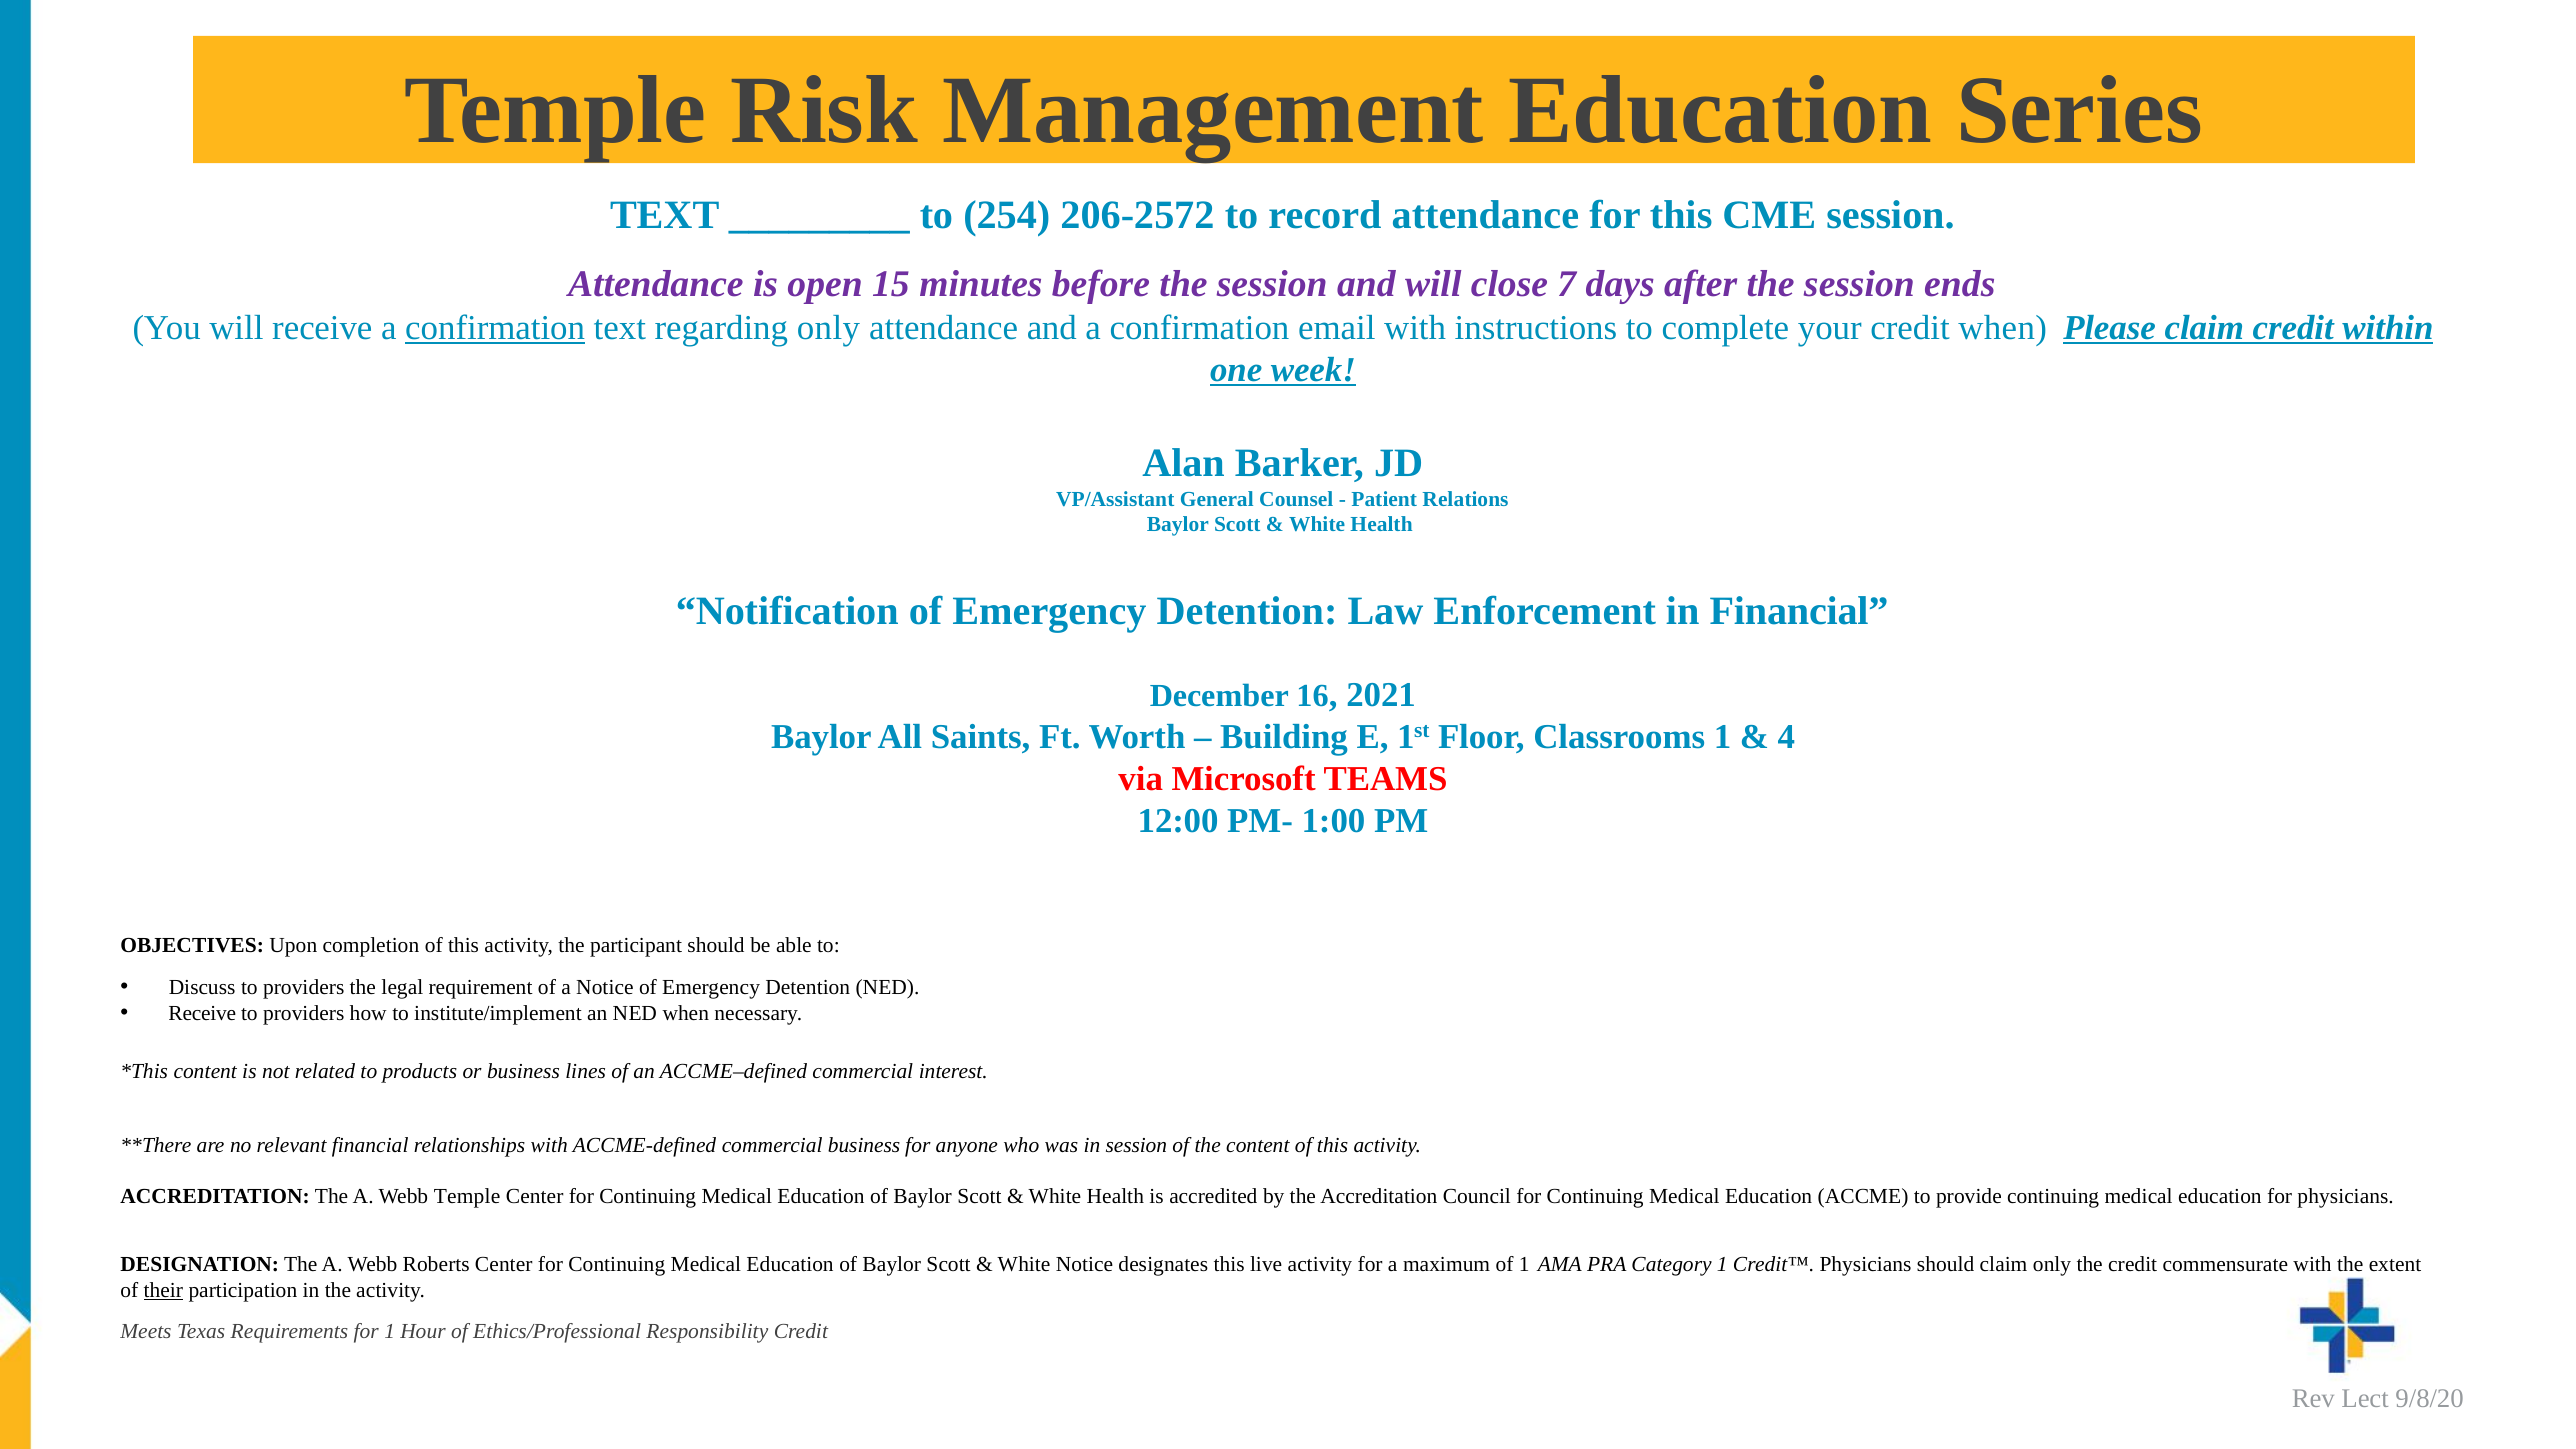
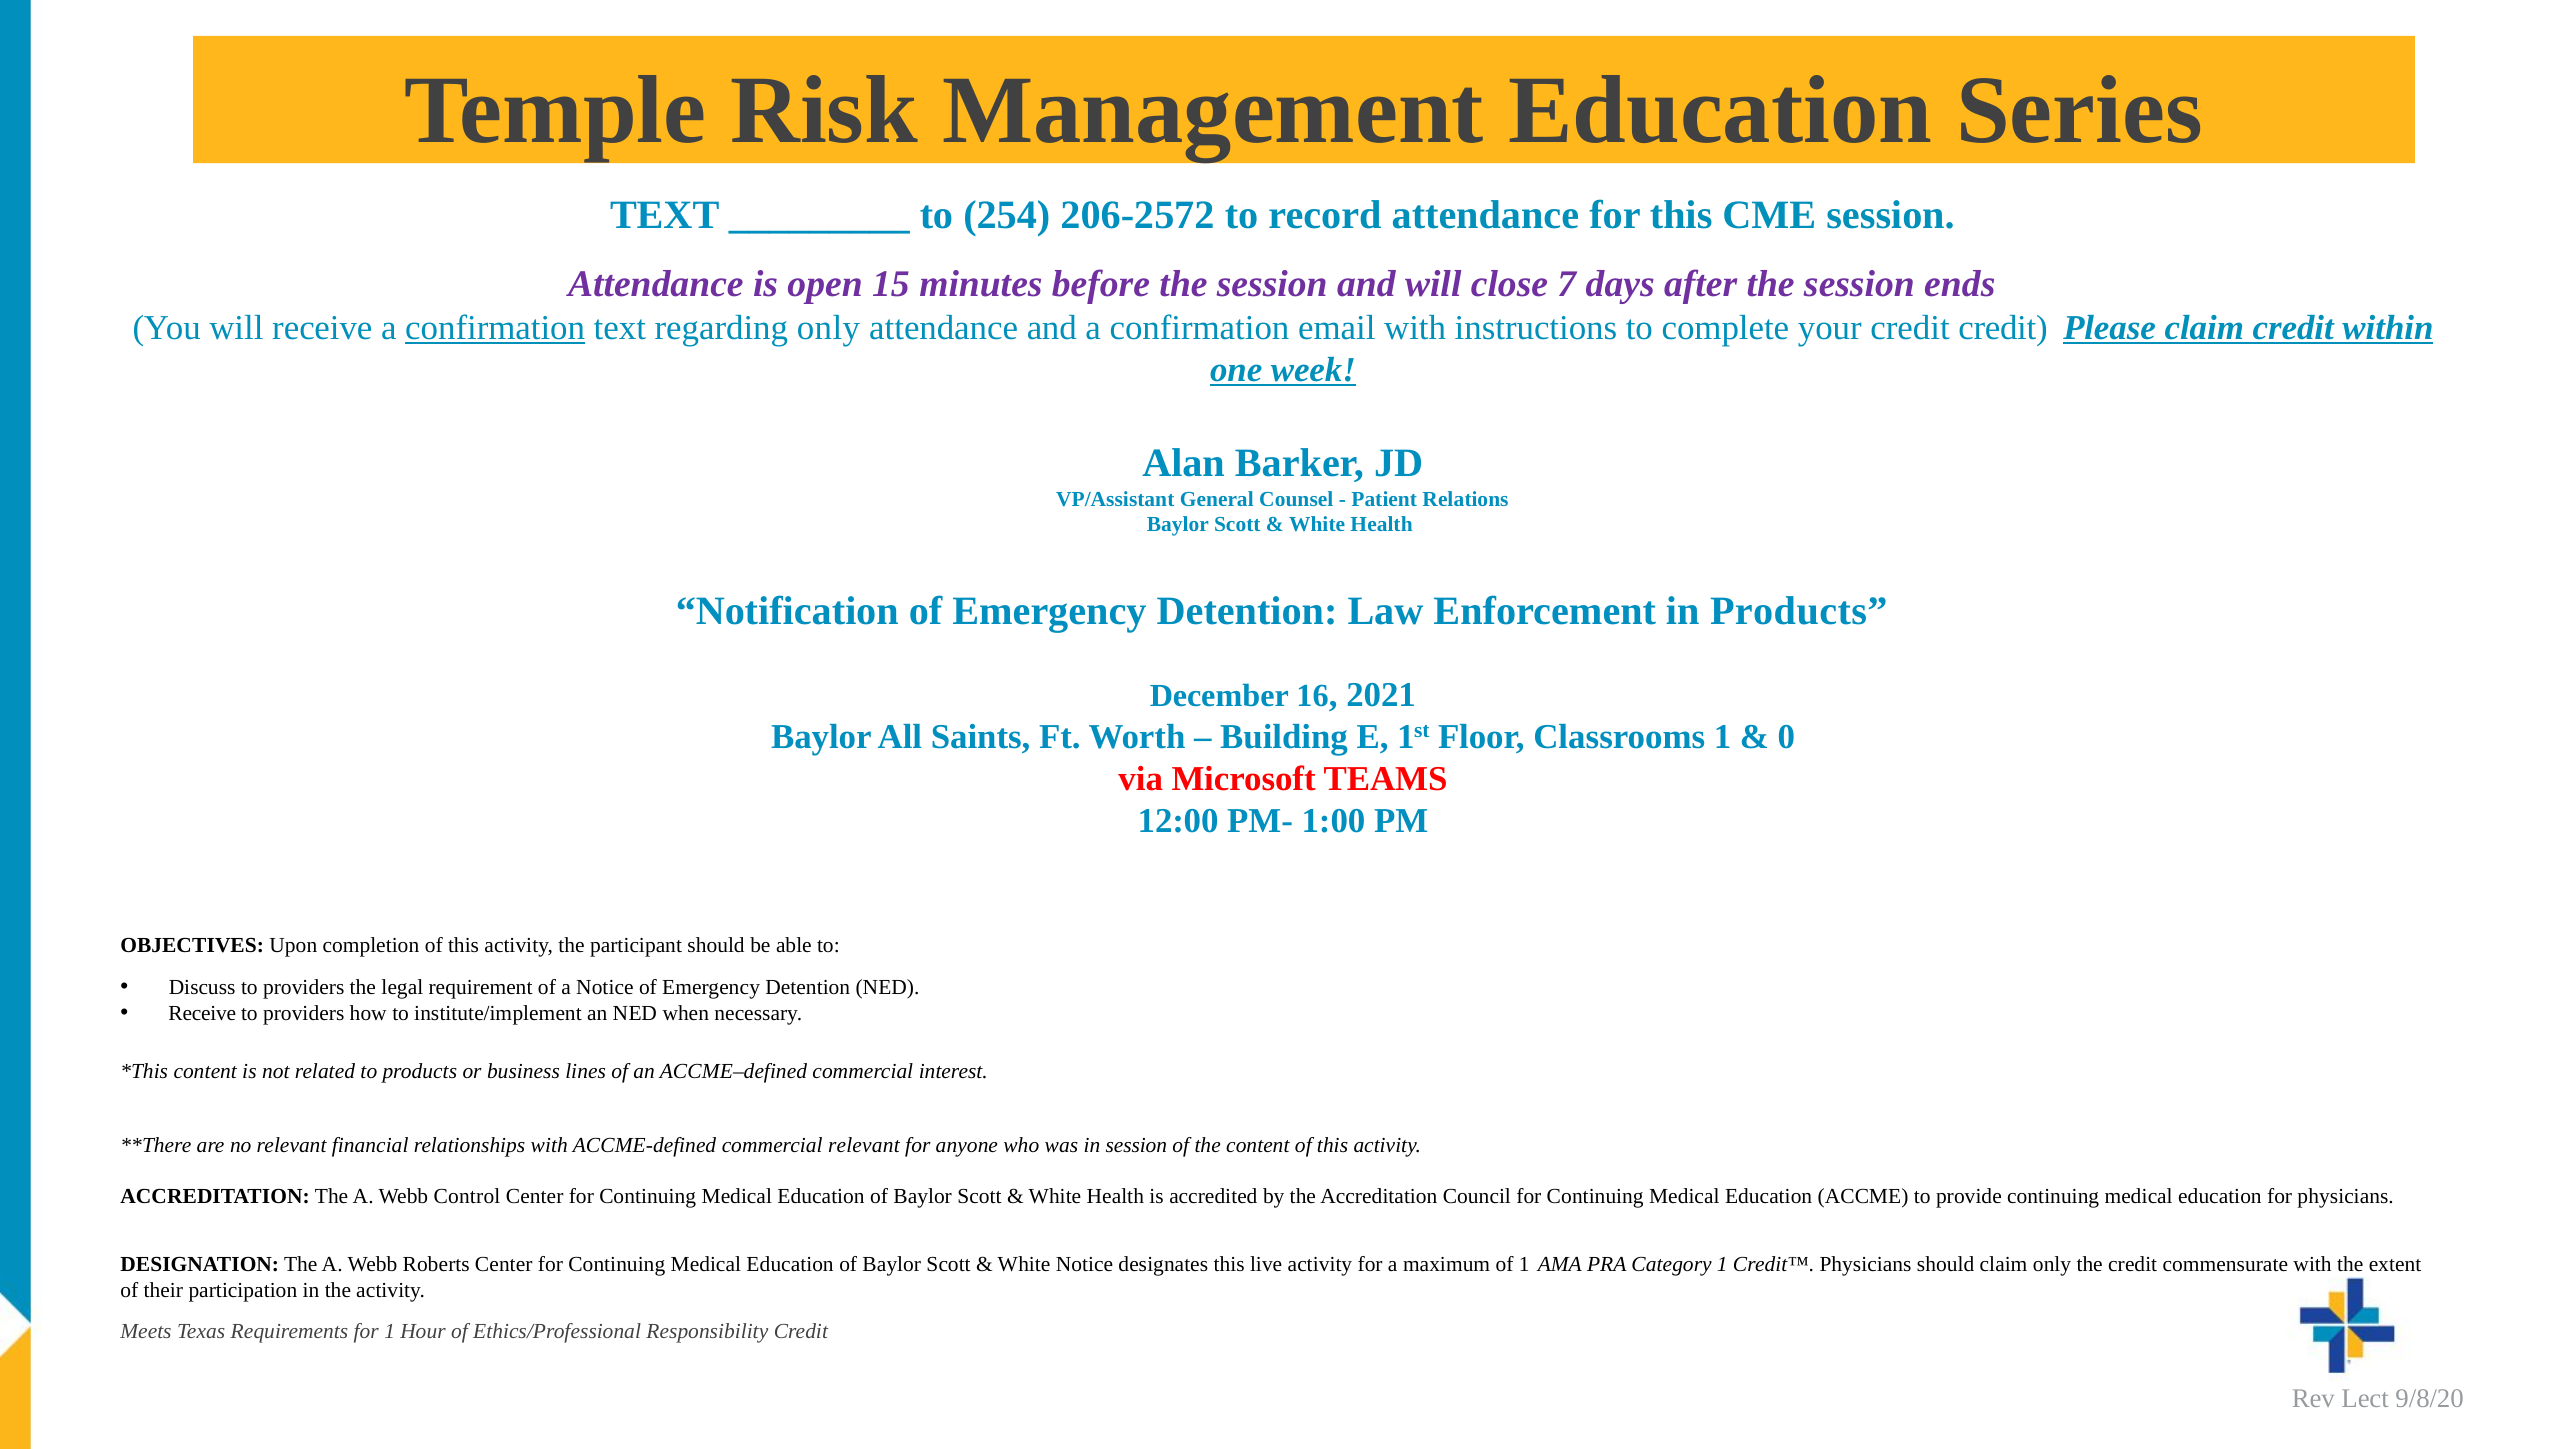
credit when: when -> credit (2003, 328)
in Financial: Financial -> Products (1799, 611)
4: 4 -> 0 (1786, 737)
commercial business: business -> relevant (864, 1145)
Webb Temple: Temple -> Control (467, 1197)
their underline: present -> none (163, 1290)
